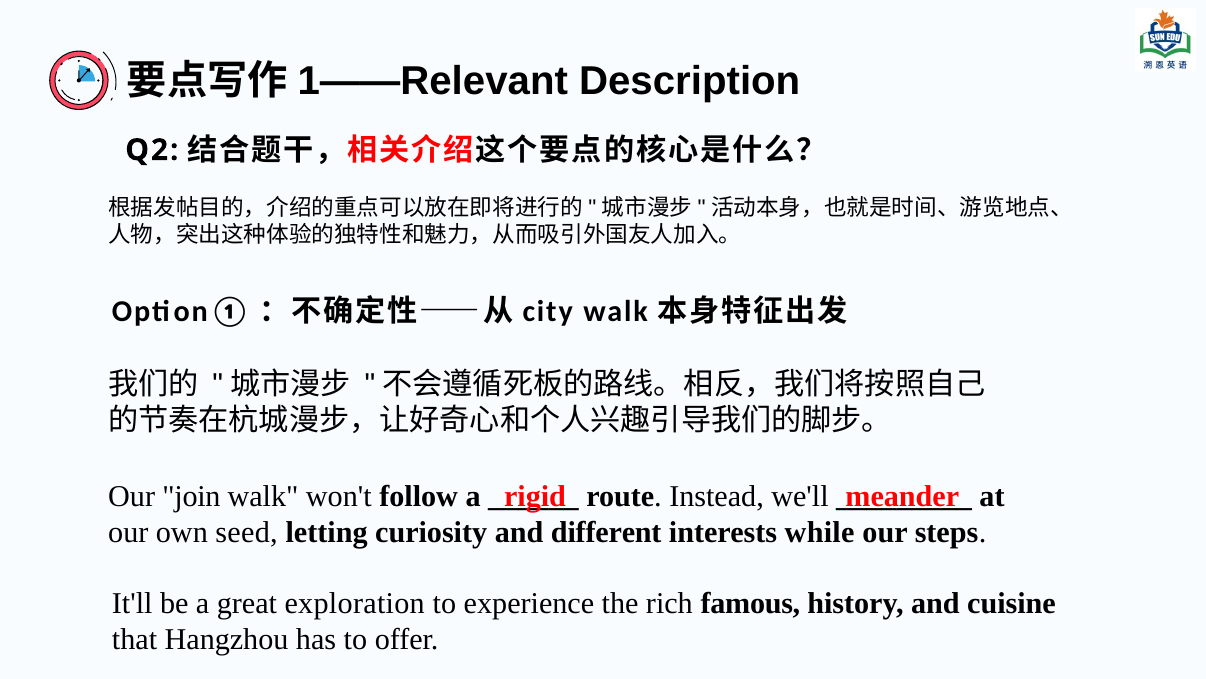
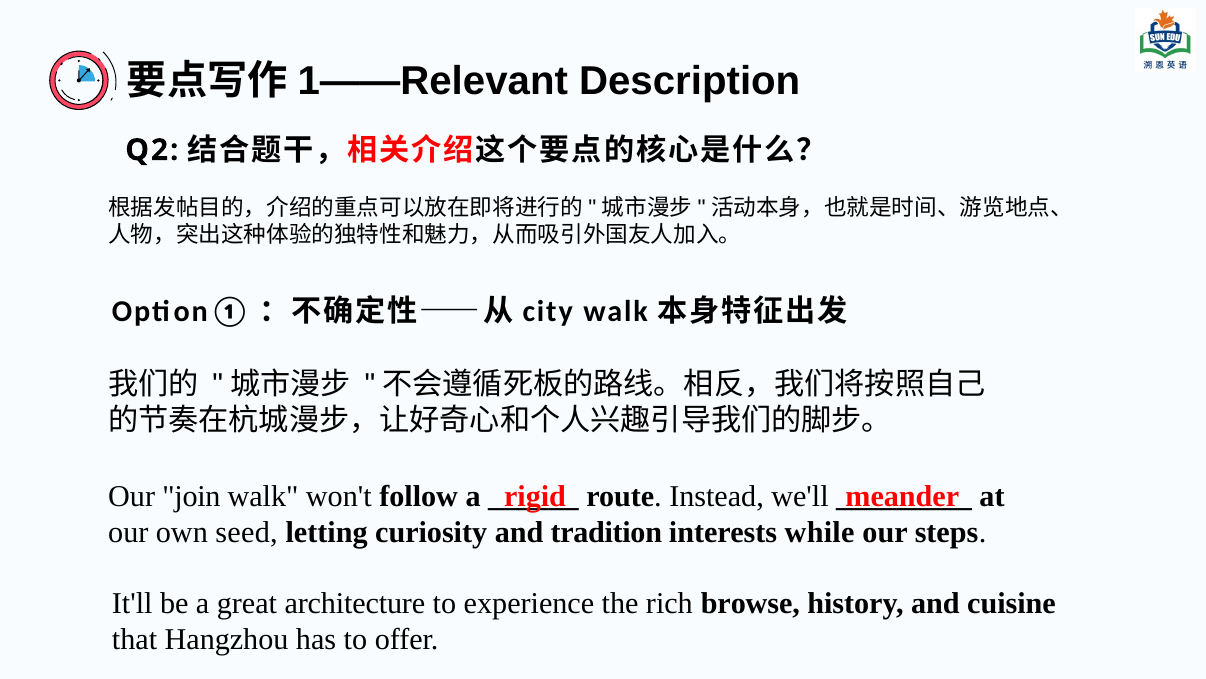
different: different -> tradition (606, 532)
exploration: exploration -> architecture (355, 603)
famous: famous -> browse (750, 603)
